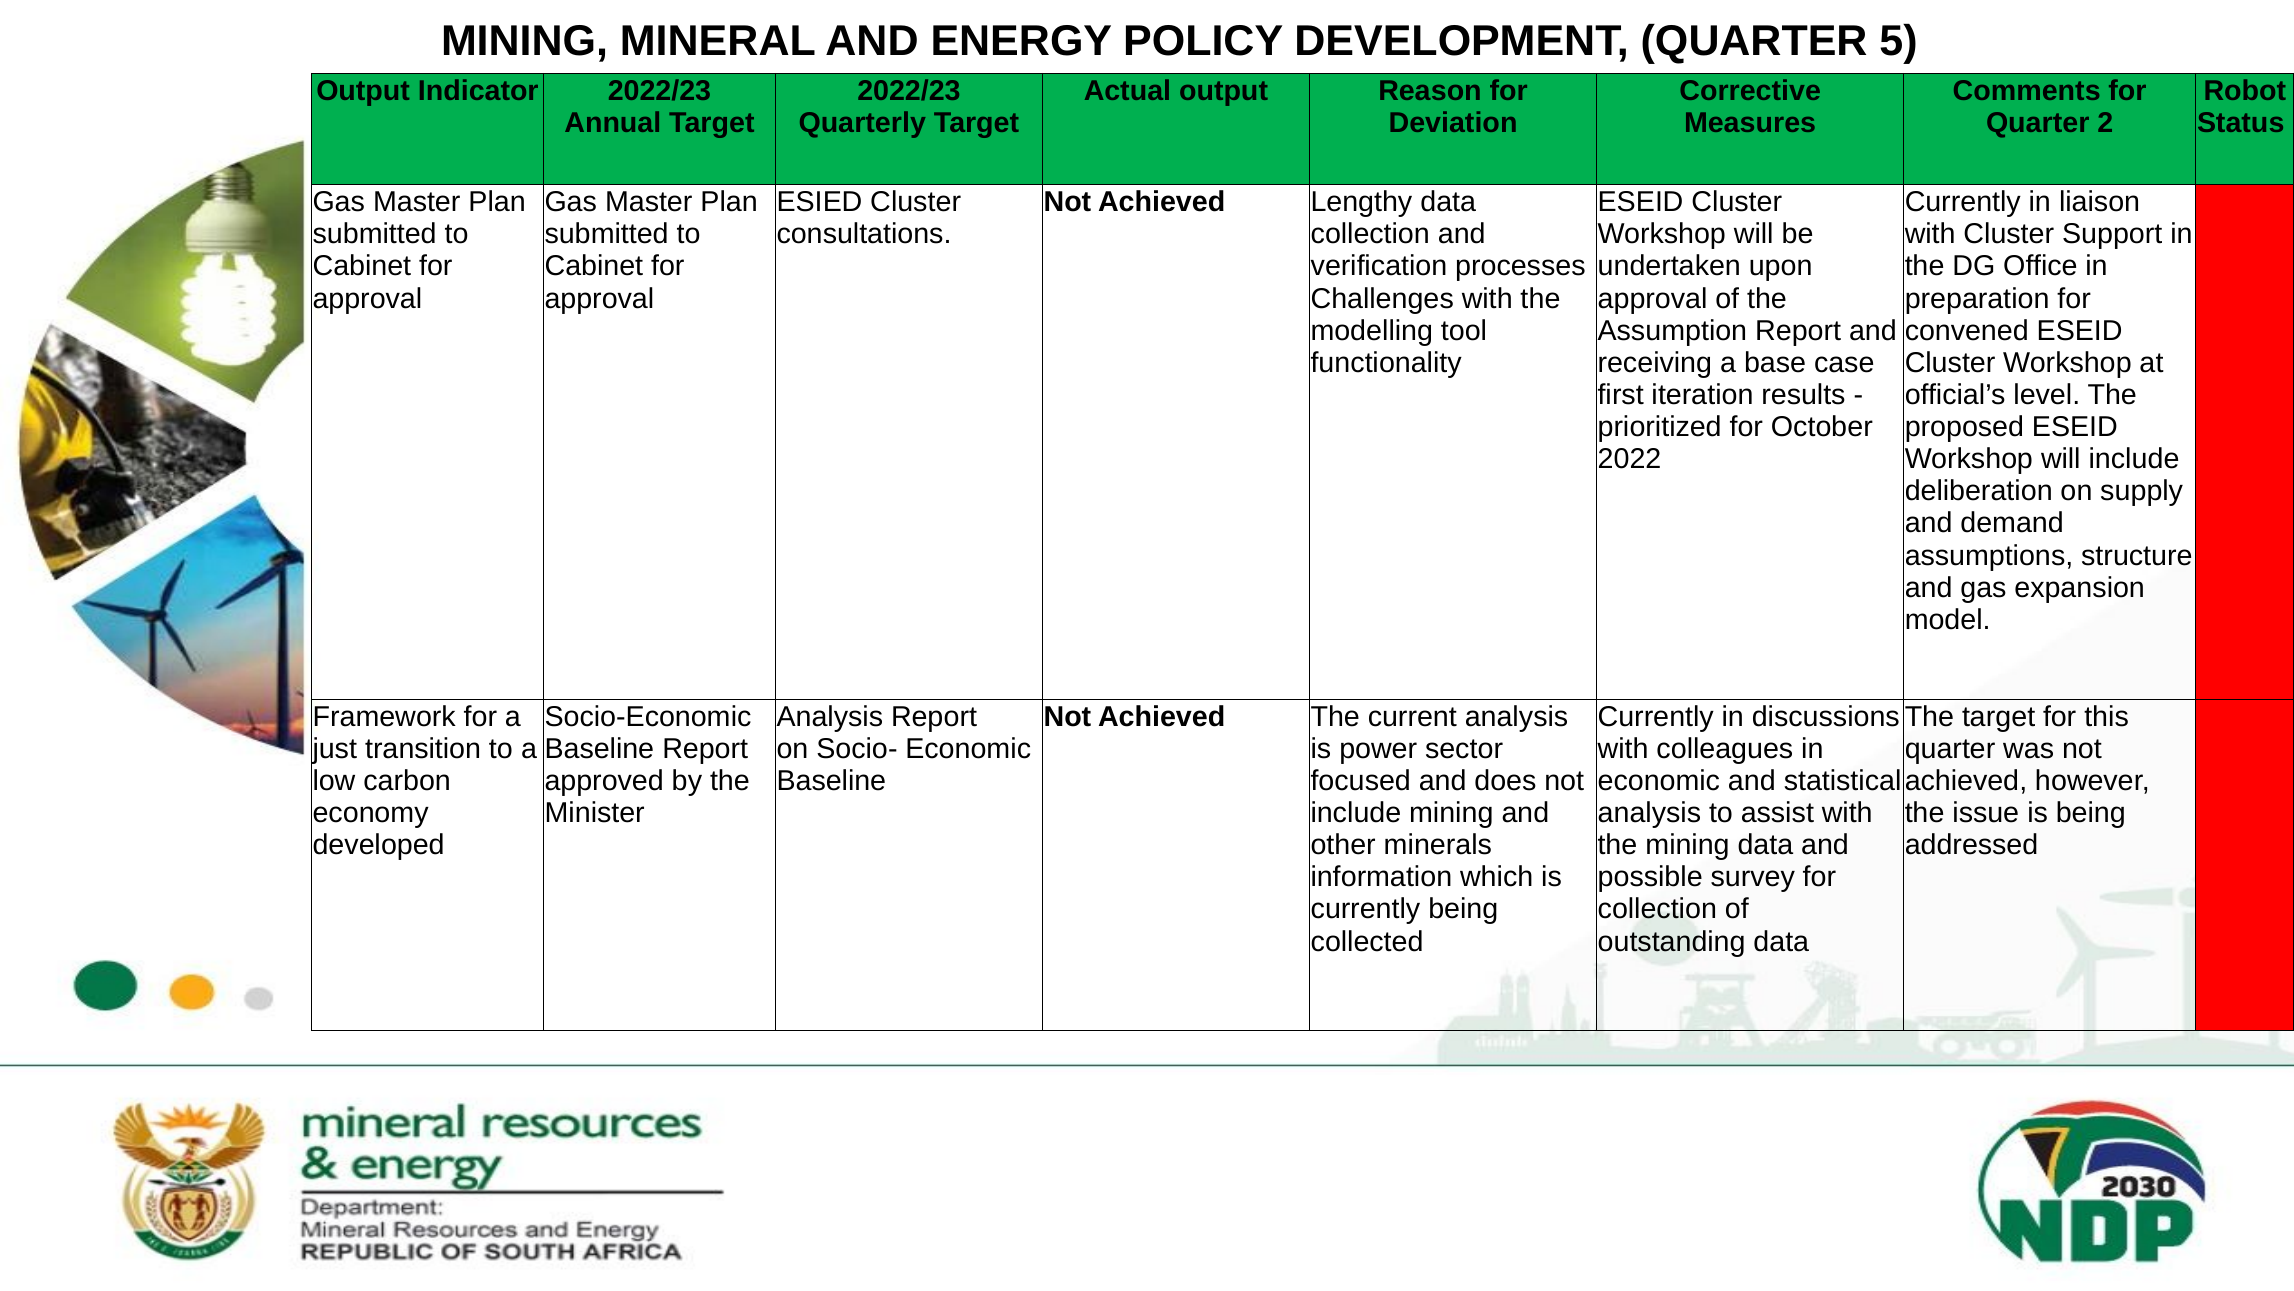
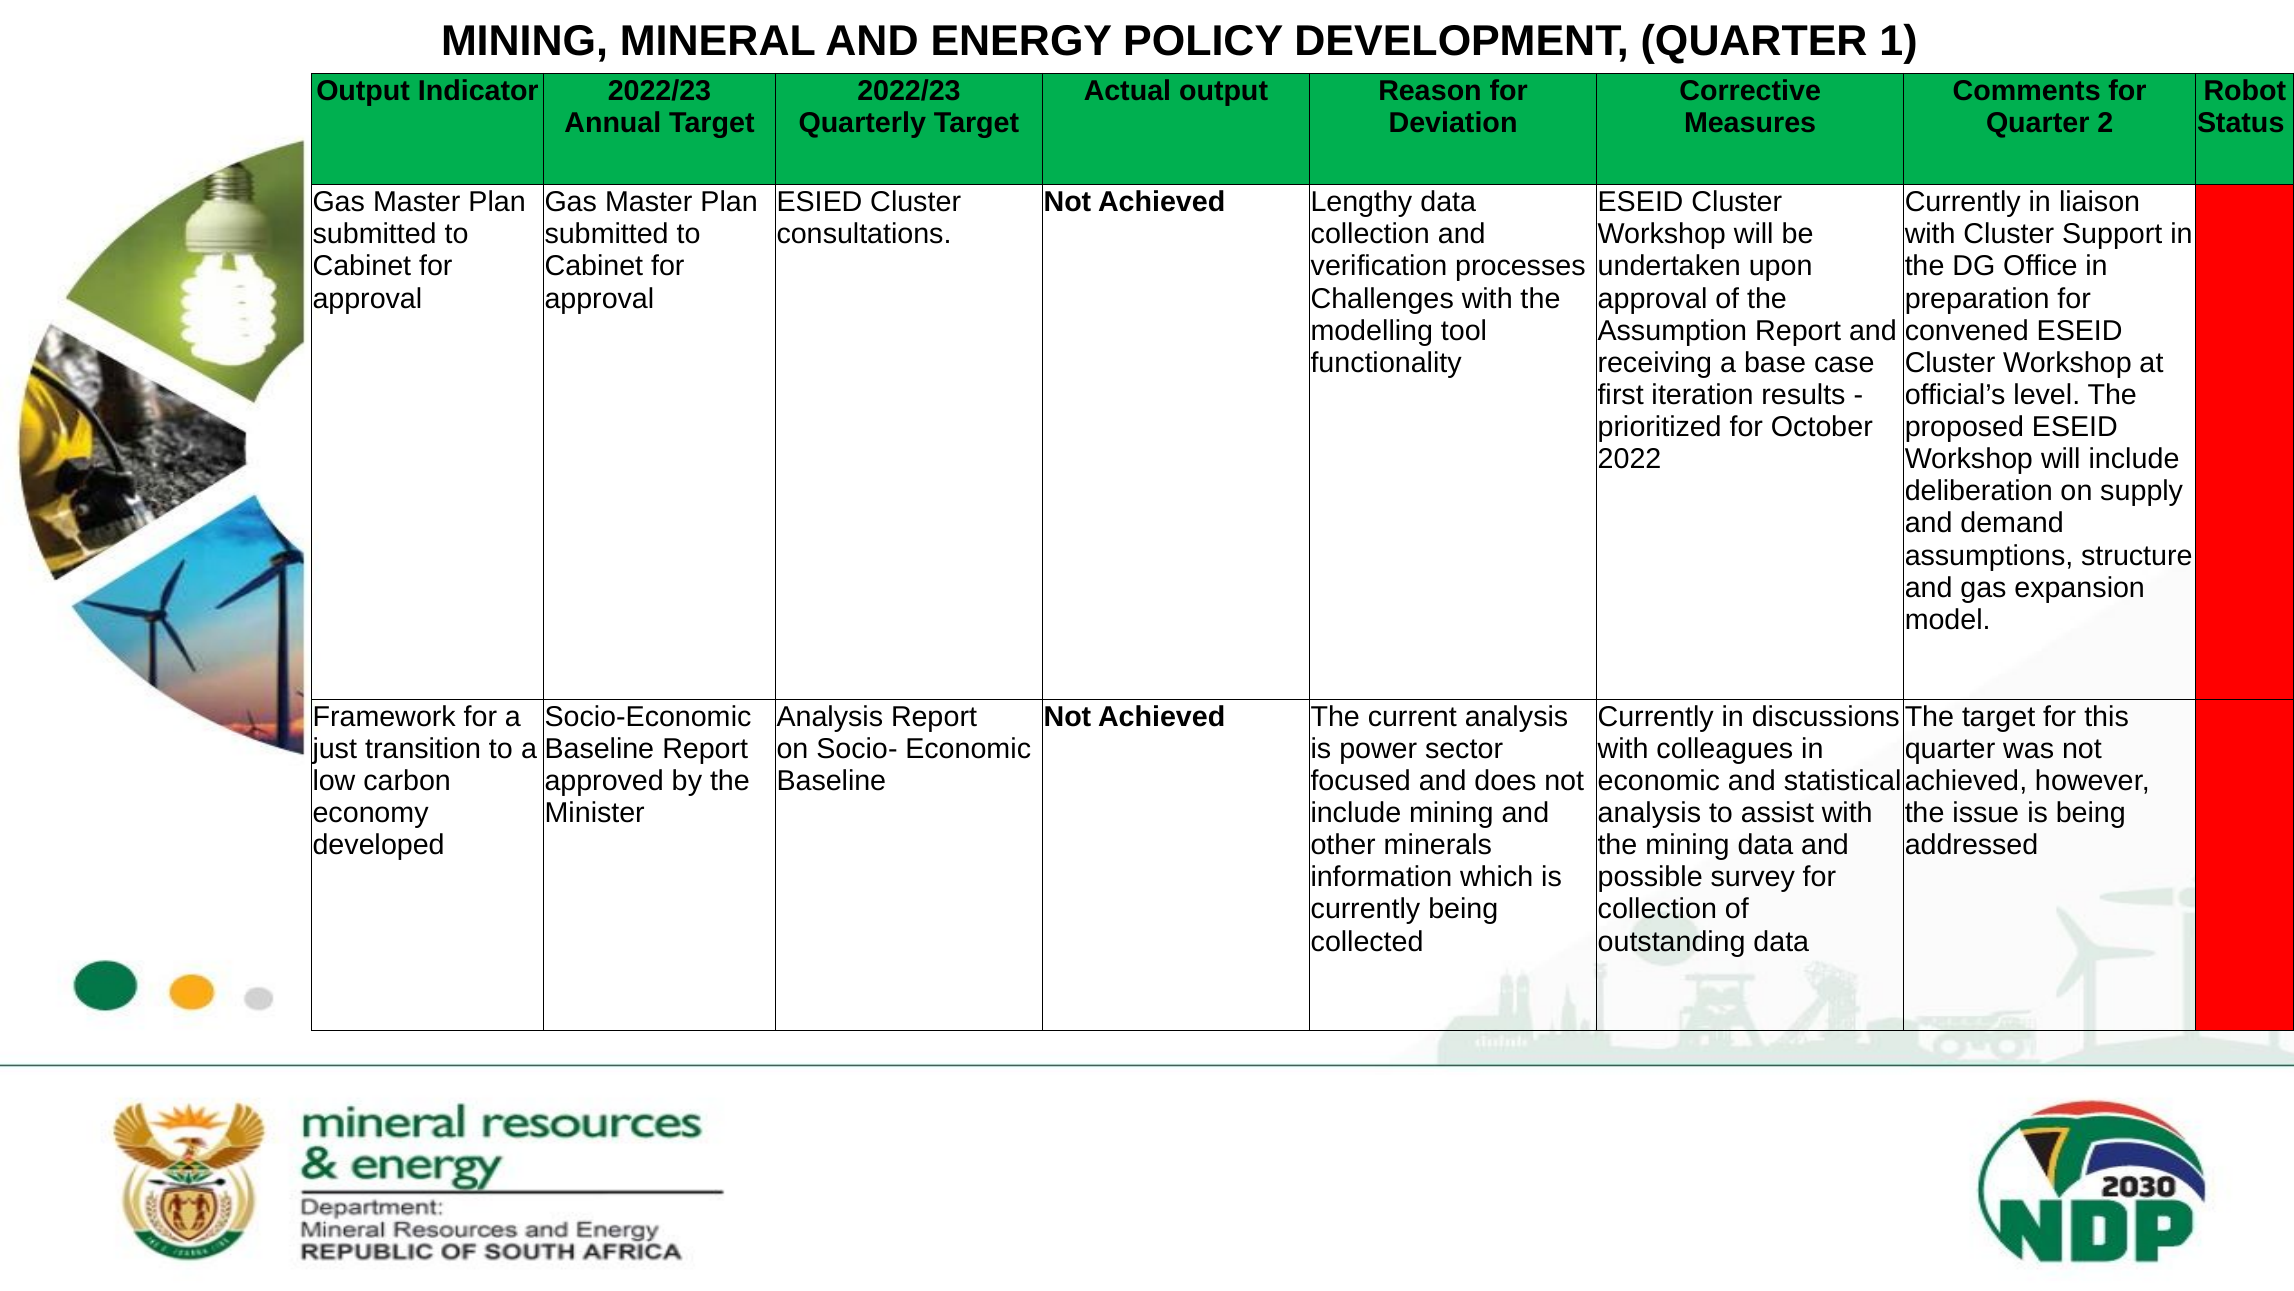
5: 5 -> 1 (1899, 41)
